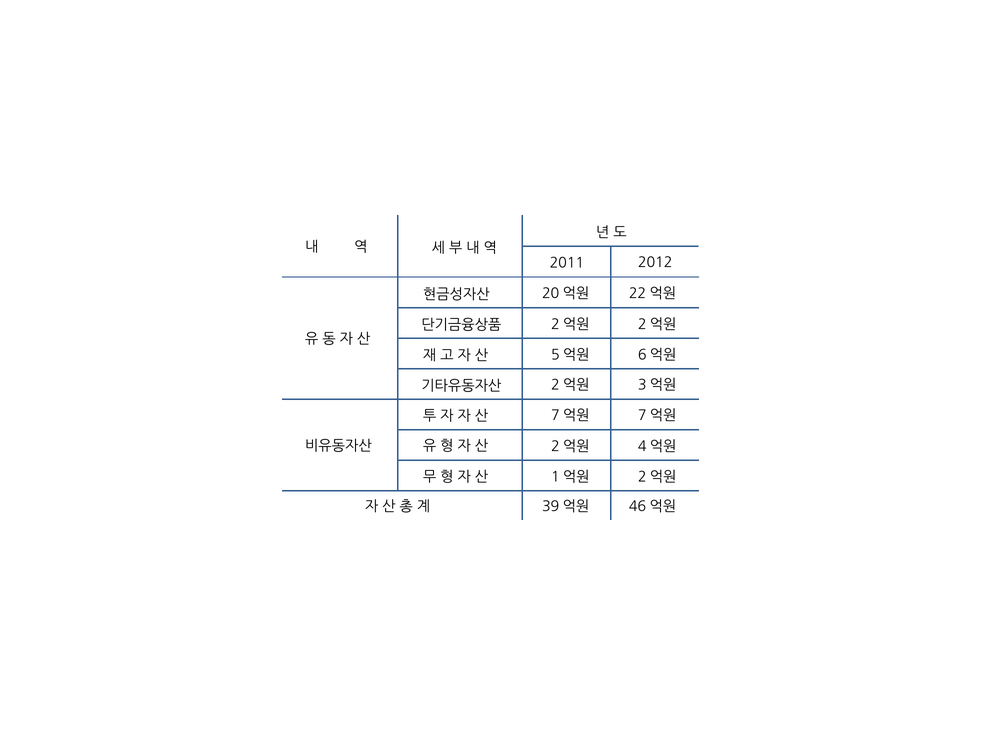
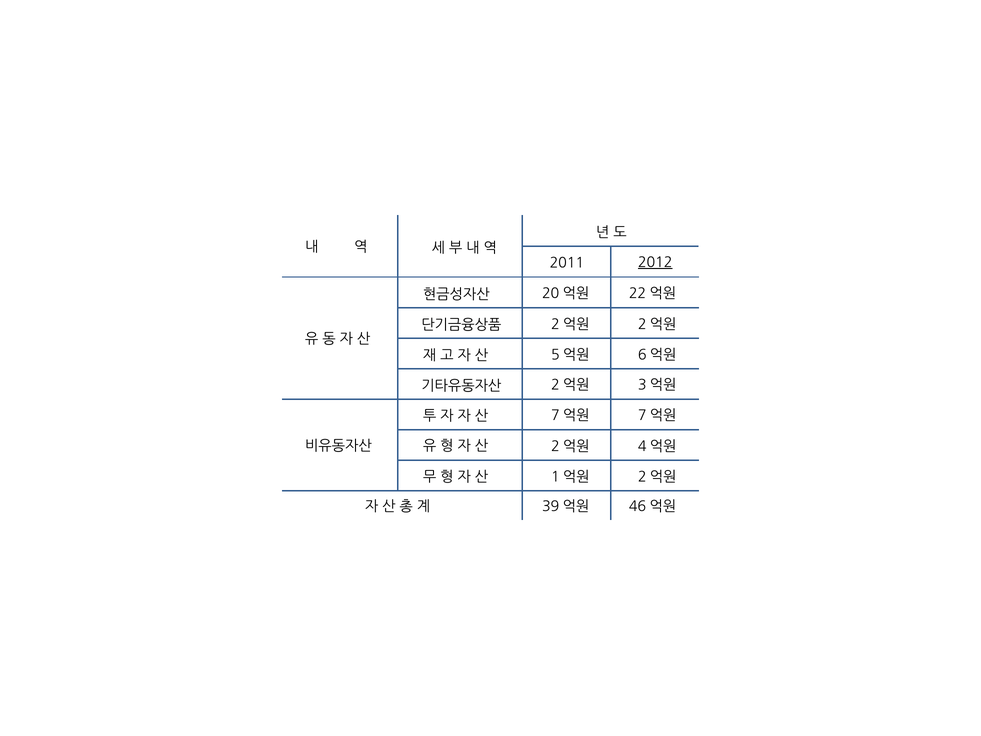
2012 underline: none -> present (655, 262)
